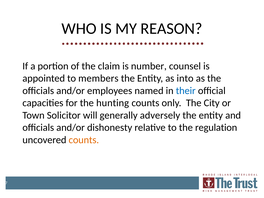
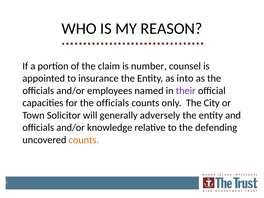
members: members -> insurance (98, 78)
their colour: blue -> purple (186, 91)
for the hunting: hunting -> officials (113, 103)
dishonesty: dishonesty -> knowledge (110, 128)
regulation: regulation -> defending (216, 128)
